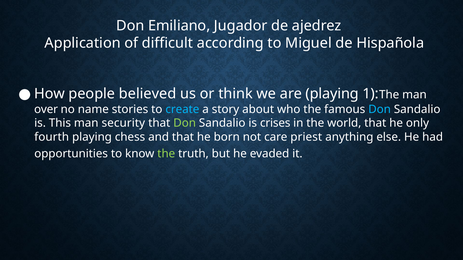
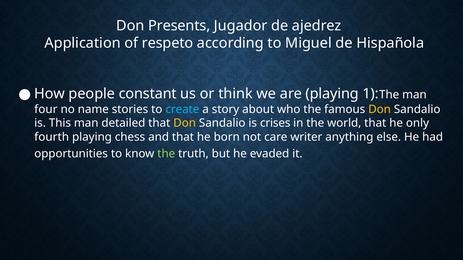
Emiliano: Emiliano -> Presents (179, 26)
difficult: difficult -> respeto (168, 43)
believed: believed -> constant (148, 94)
over: over -> four (46, 109)
Don colour: light blue -> yellow (380, 109)
security: security -> detailed (123, 123)
Don colour: light green -> yellow (185, 123)
priest: priest -> writer (306, 137)
